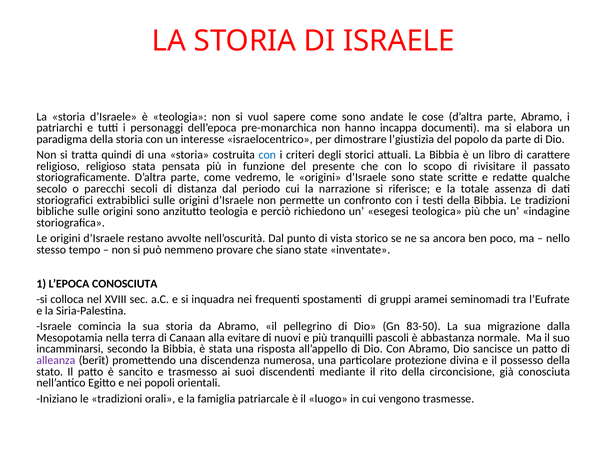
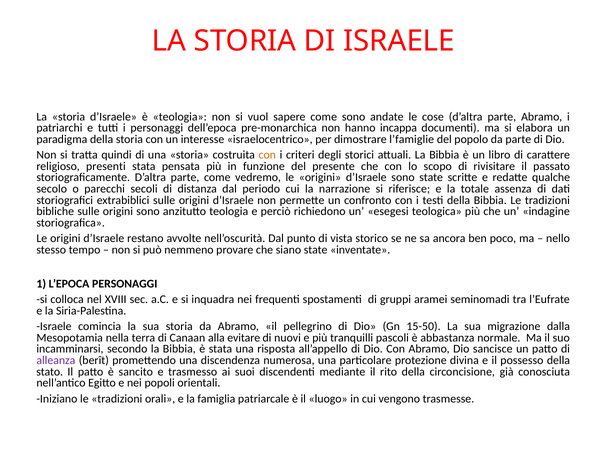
l’giustizia: l’giustizia -> l’famiglie (412, 139)
con colour: blue -> orange (267, 155)
religioso religioso: religioso -> presenti (106, 166)
L’EPOCA CONOSCIUTA: CONOSCIUTA -> PERSONAGGI (125, 284)
83-50: 83-50 -> 15-50 (424, 327)
